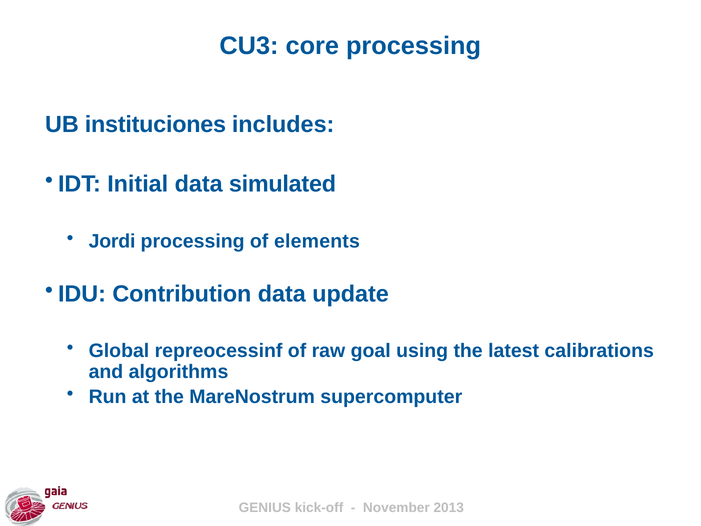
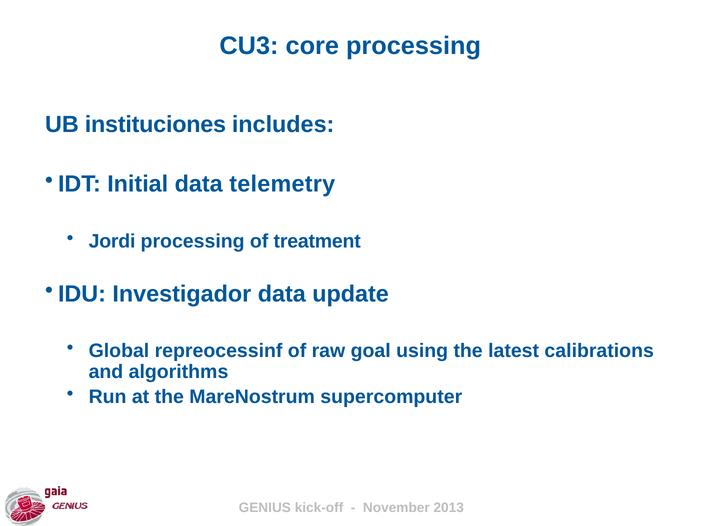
simulated: simulated -> telemetry (282, 184)
elements: elements -> treatment (317, 241)
Contribution: Contribution -> Investigador (182, 294)
